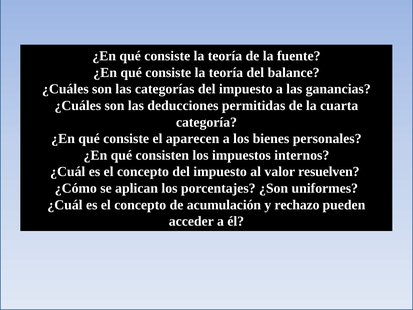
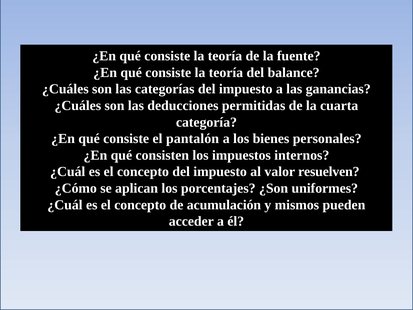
aparecen: aparecen -> pantalón (193, 139)
rechazo: rechazo -> mismos (297, 205)
